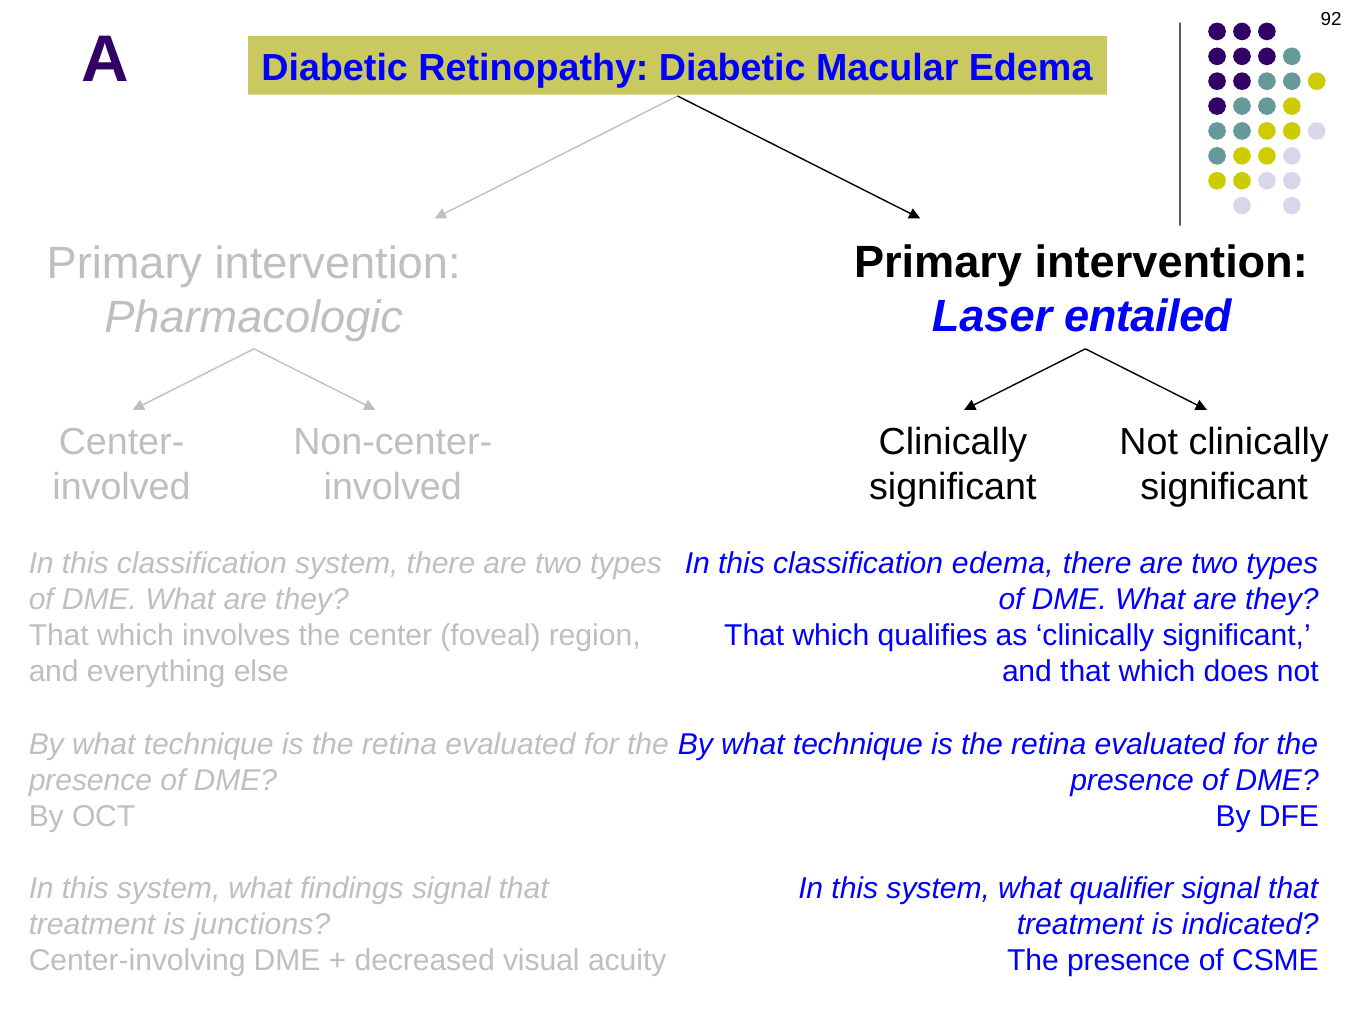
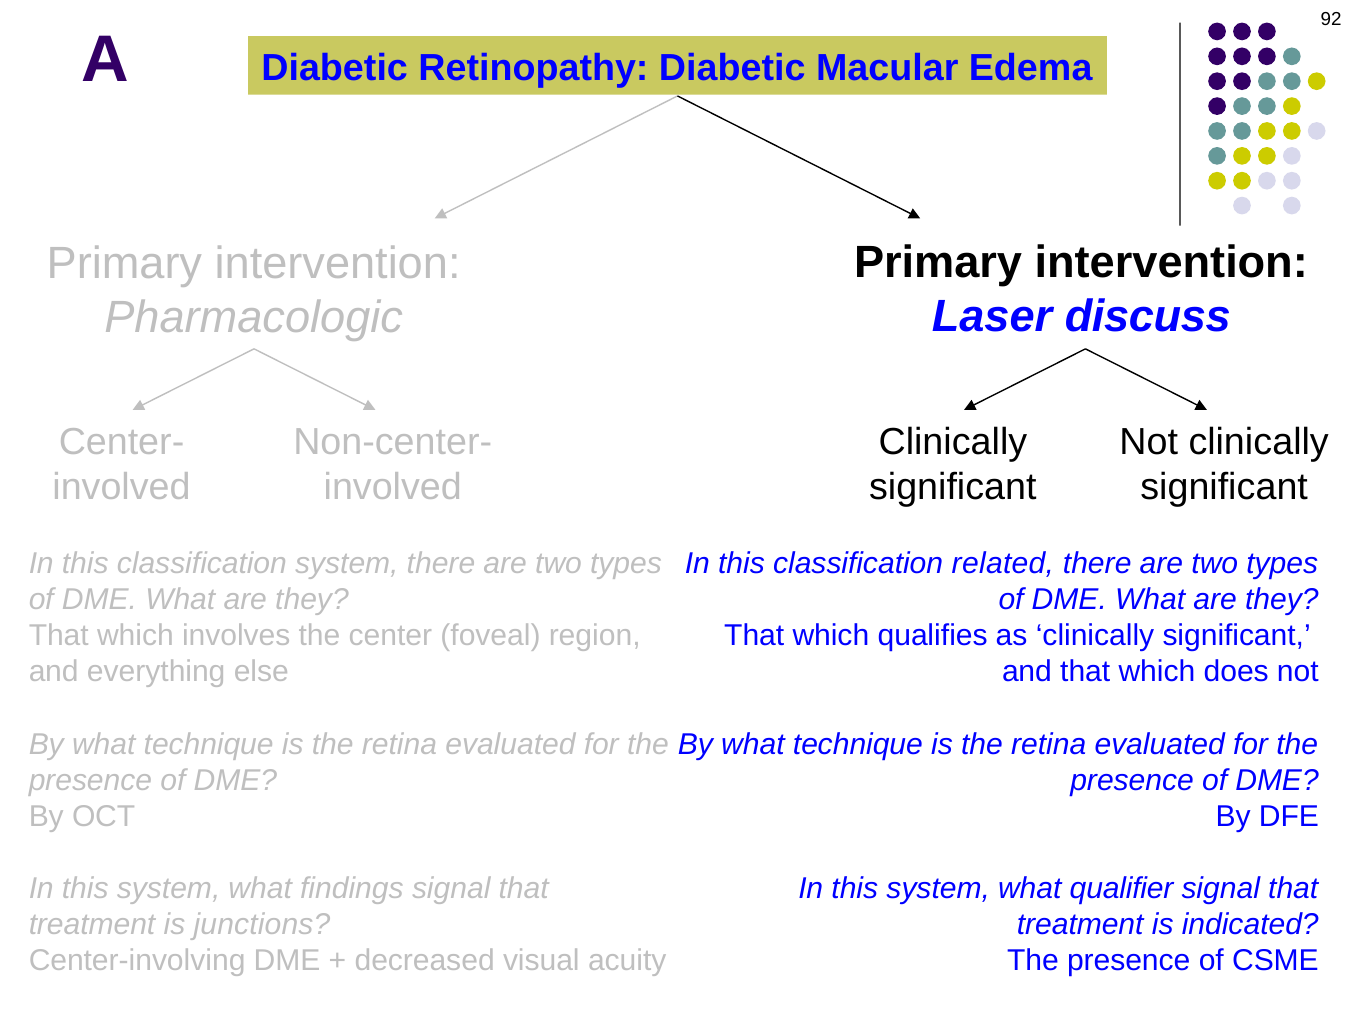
entailed: entailed -> discuss (1148, 317)
classification edema: edema -> related (1003, 564)
